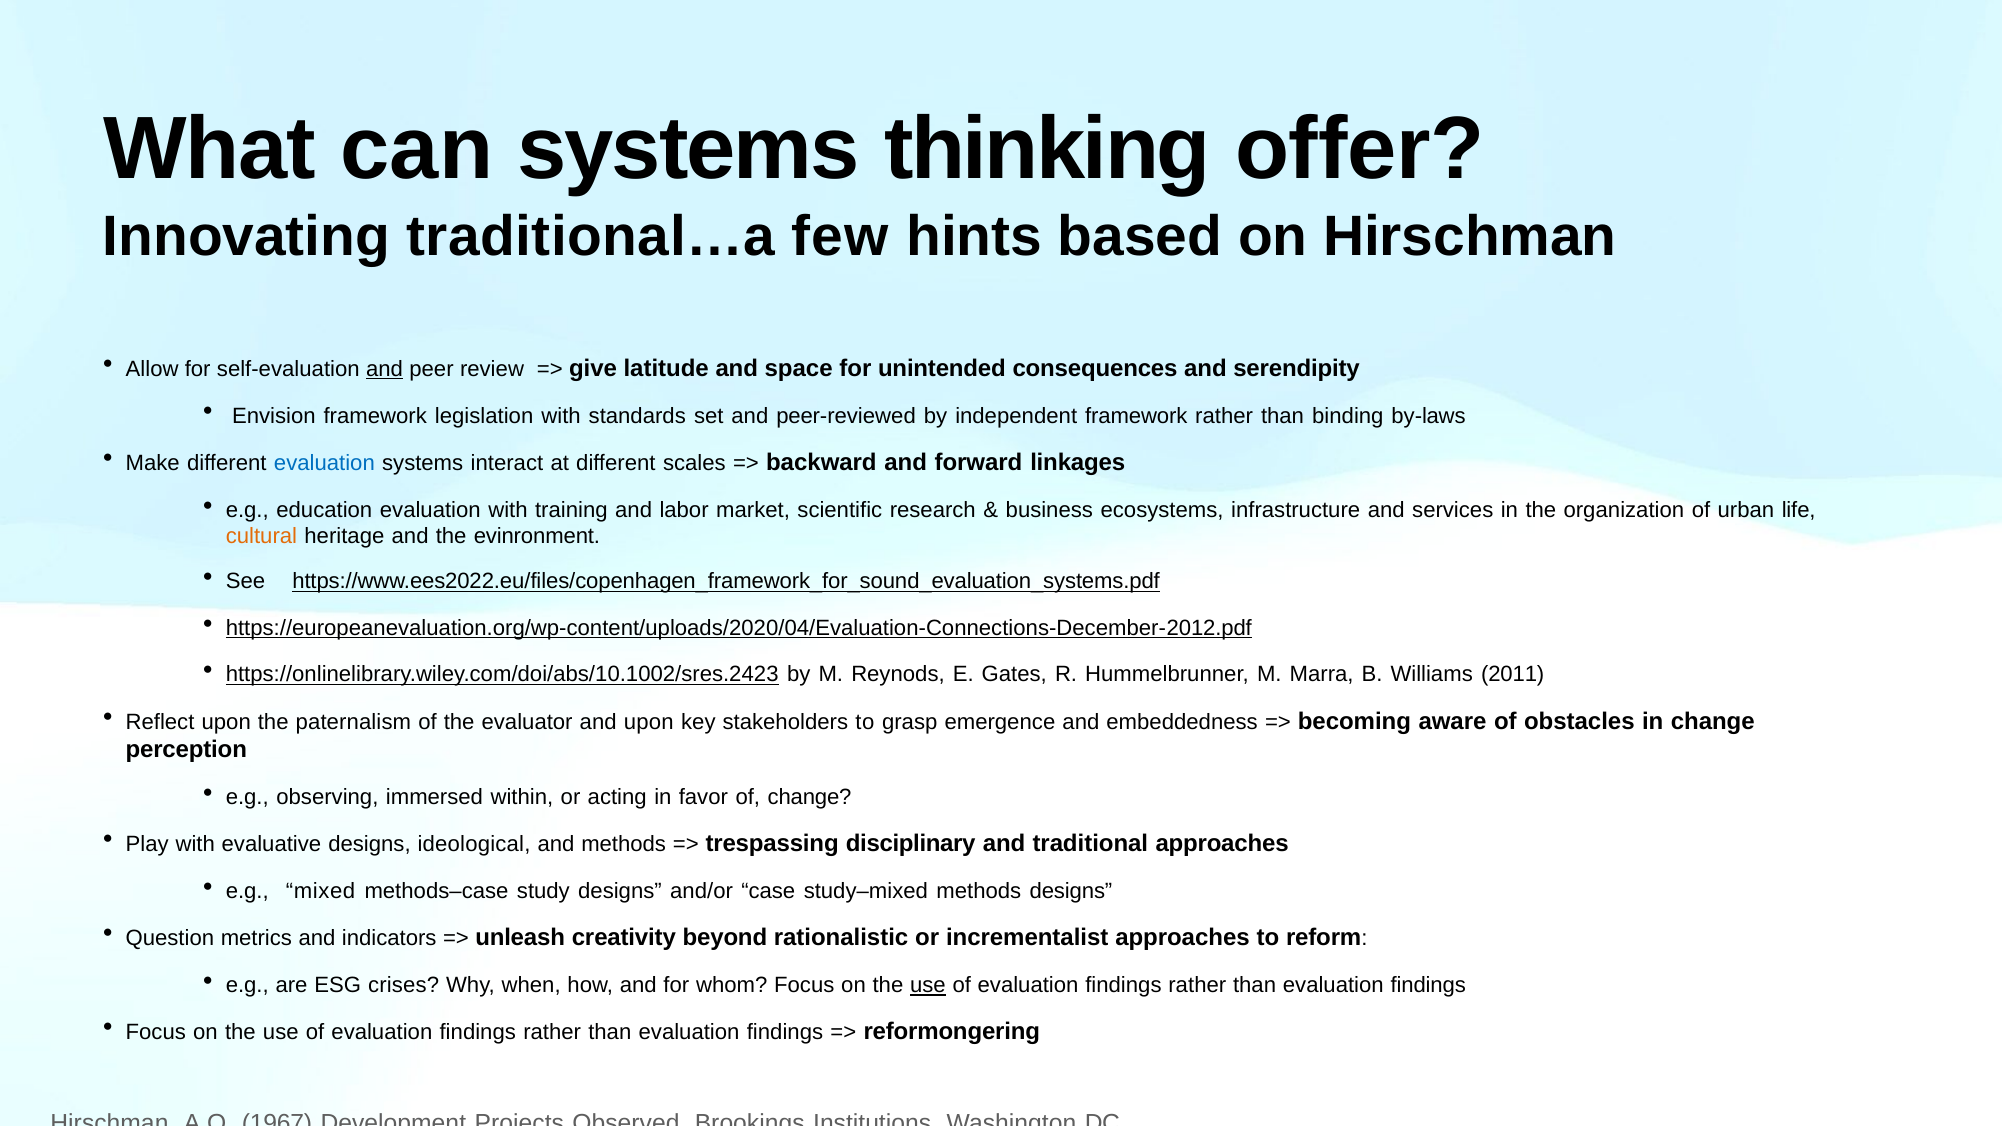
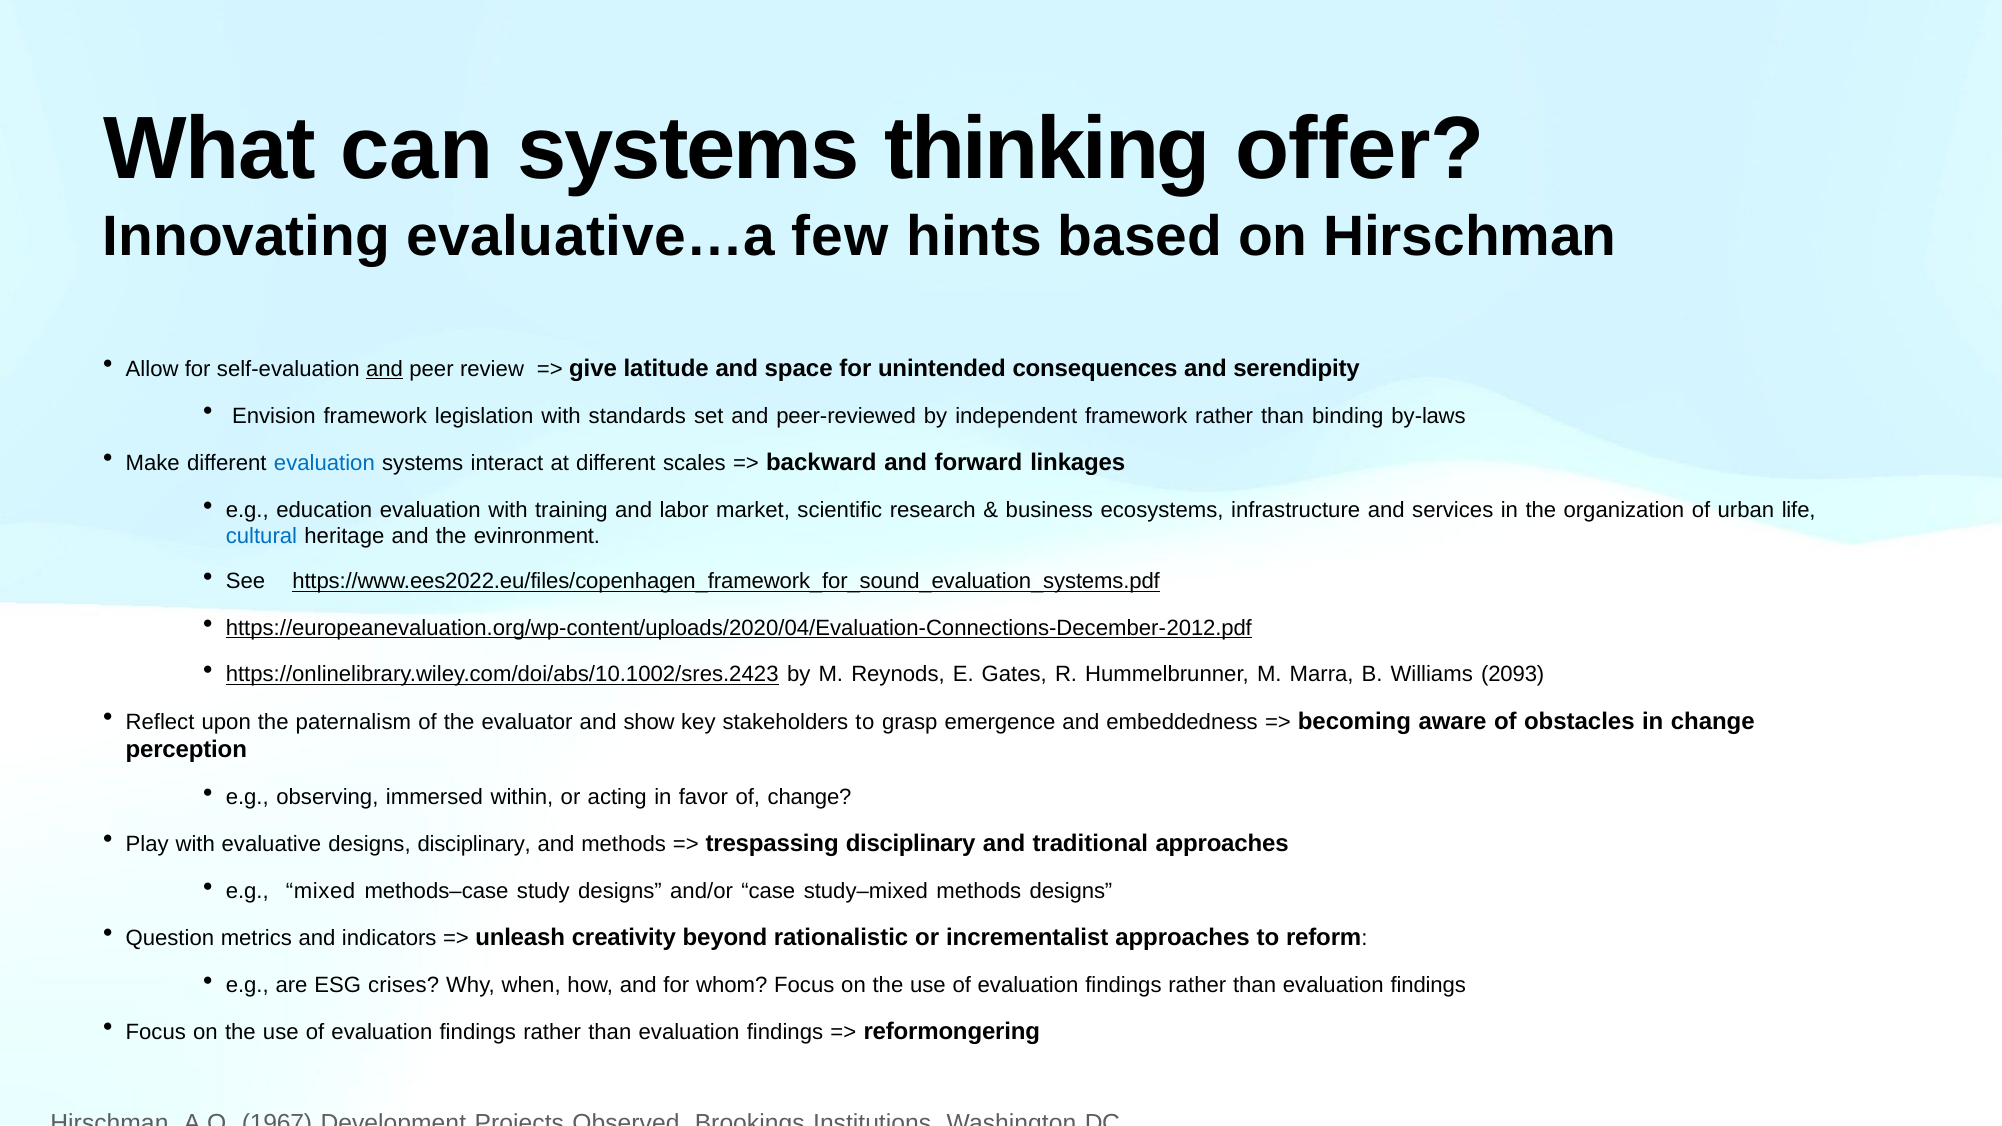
traditional…a: traditional…a -> evaluative…a (591, 236)
cultural colour: orange -> blue (261, 536)
2011: 2011 -> 2093 (1513, 675)
and upon: upon -> show (649, 722)
designs ideological: ideological -> disciplinary (474, 845)
use underline: present -> none (928, 986)
